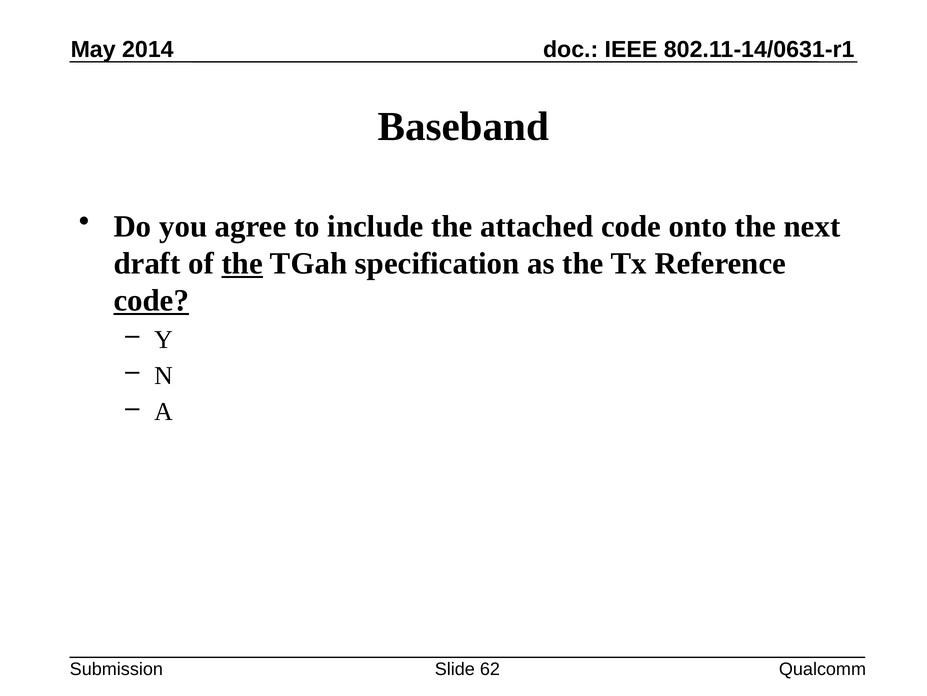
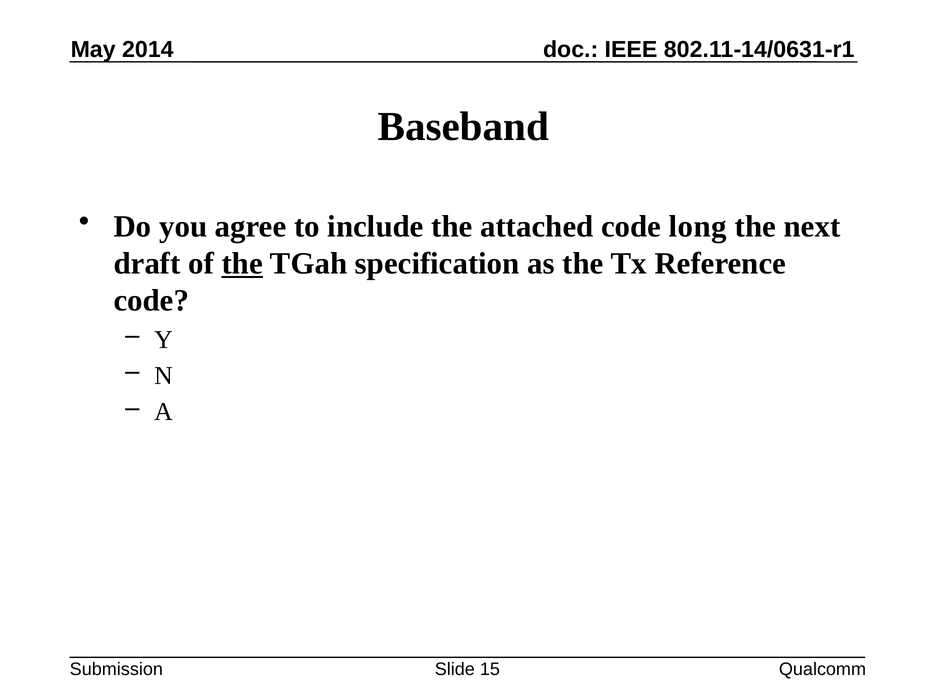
onto: onto -> long (698, 226)
code underline: present -> none (151, 300)
62: 62 -> 15 (490, 669)
